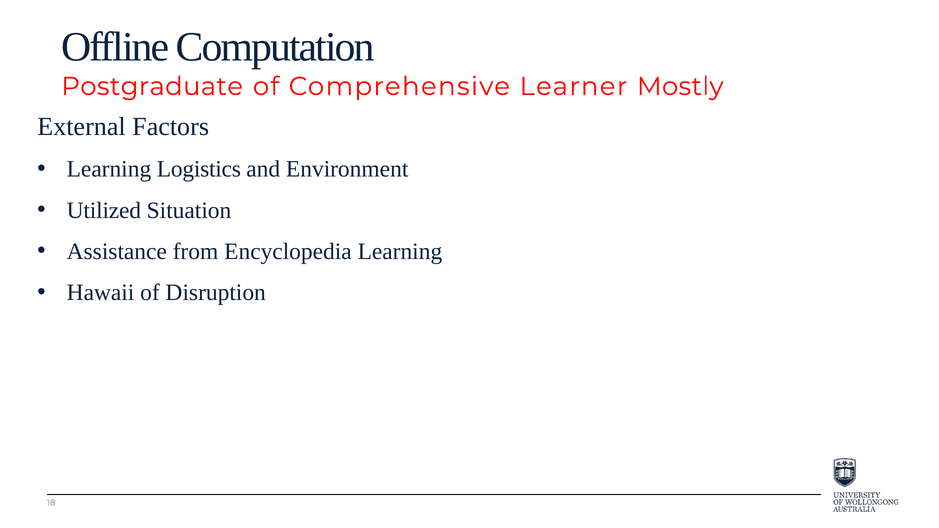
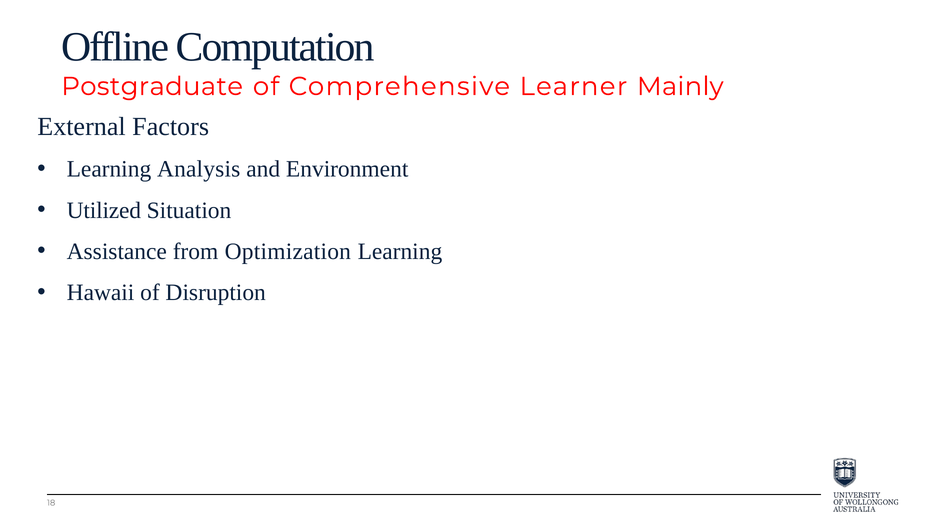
Mostly: Mostly -> Mainly (680, 86)
Logistics: Logistics -> Analysis (199, 169)
Encyclopedia: Encyclopedia -> Optimization (288, 252)
